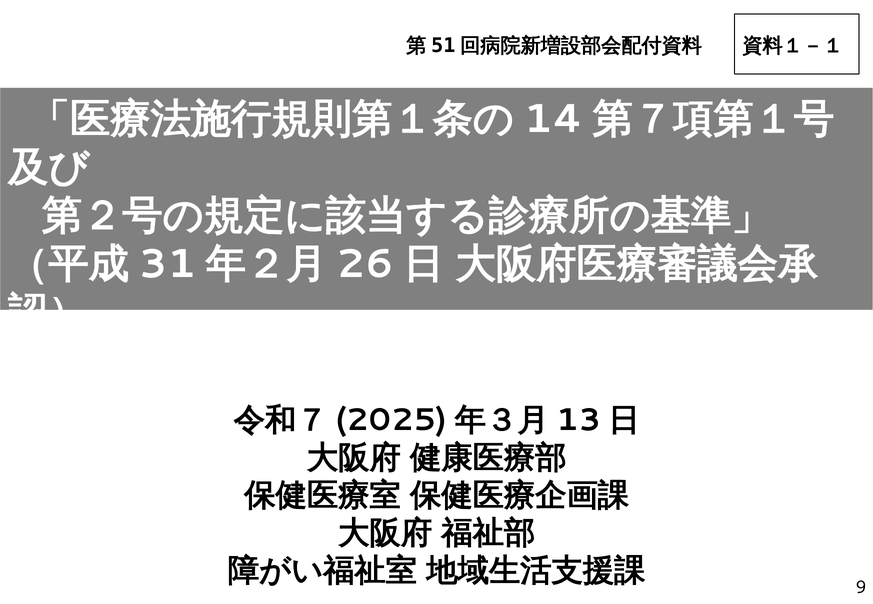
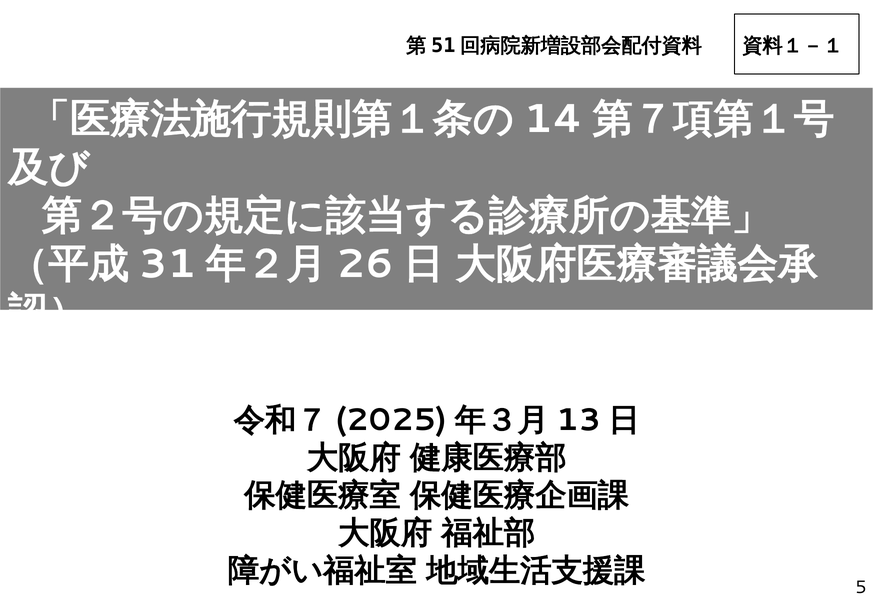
9: 9 -> 5 (861, 588)
